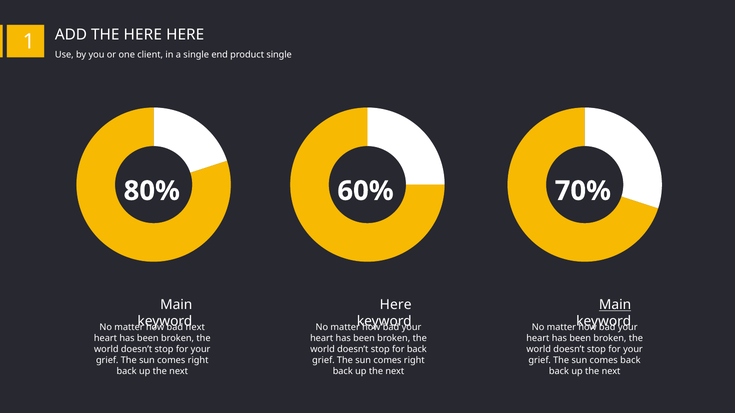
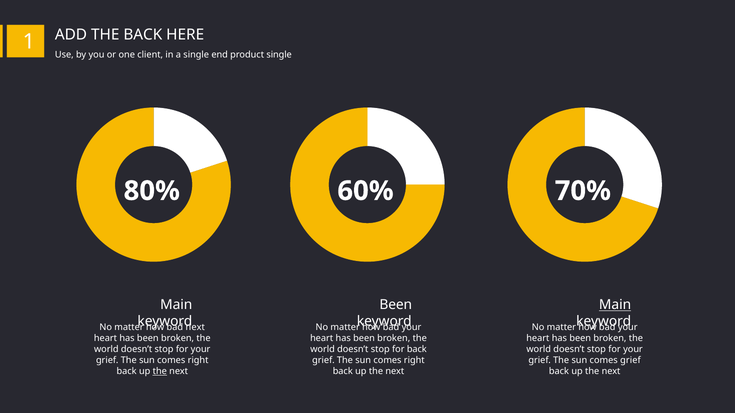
THE HERE: HERE -> BACK (143, 35)
Here: Here -> Been (396, 305)
comes back: back -> grief (630, 361)
the underline: none -> present (160, 372)
